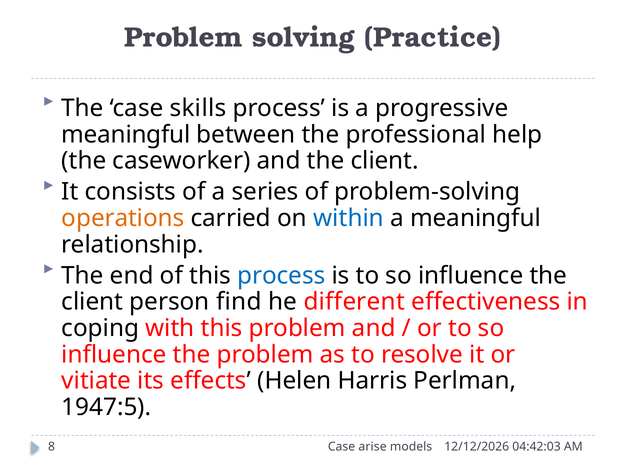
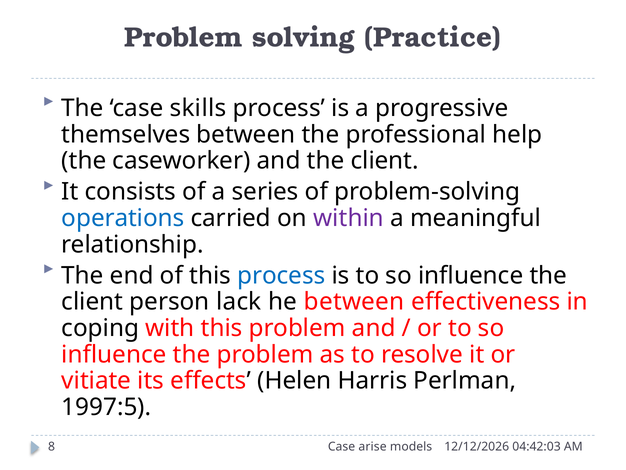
meaningful: meaningful -> themselves (126, 134)
operations colour: orange -> blue (123, 218)
within colour: blue -> purple (349, 218)
find: find -> lack (239, 302)
he different: different -> between (354, 302)
1947:5: 1947:5 -> 1997:5 (106, 407)
